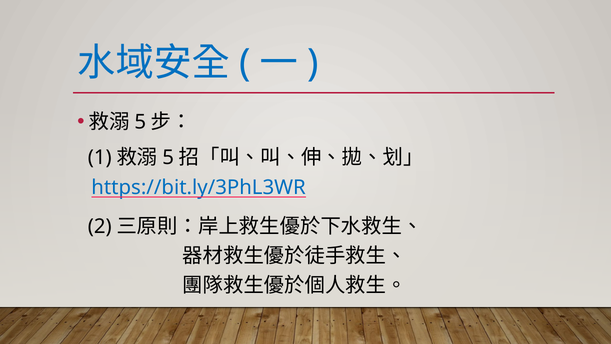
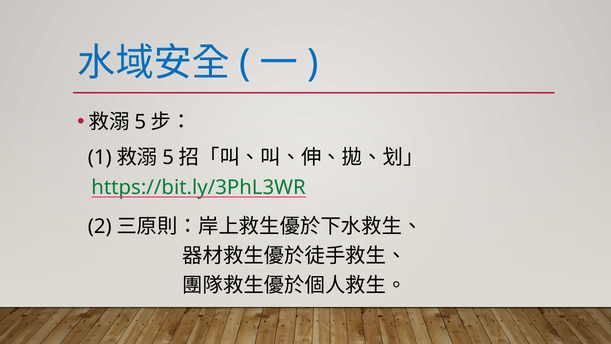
https://bit.ly/3PhL3WR colour: blue -> green (199, 188)
